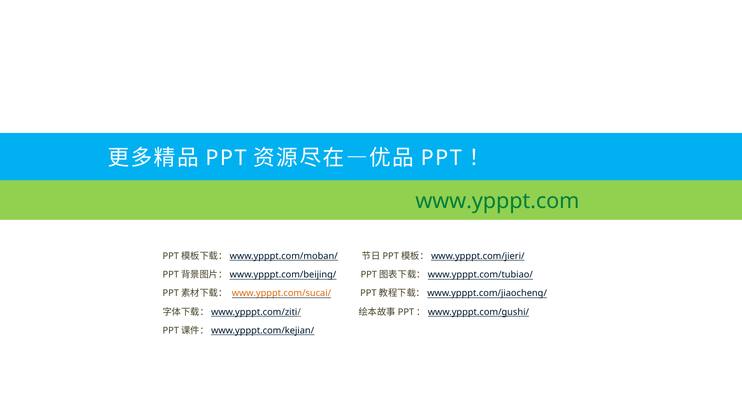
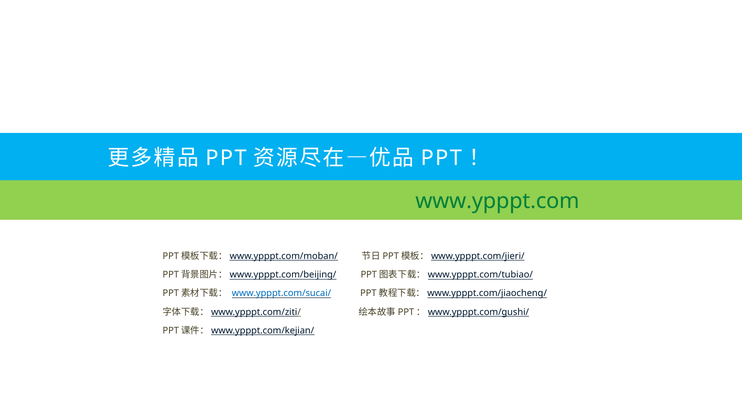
www.ypppt.com/sucai/ colour: orange -> blue (281, 293)
